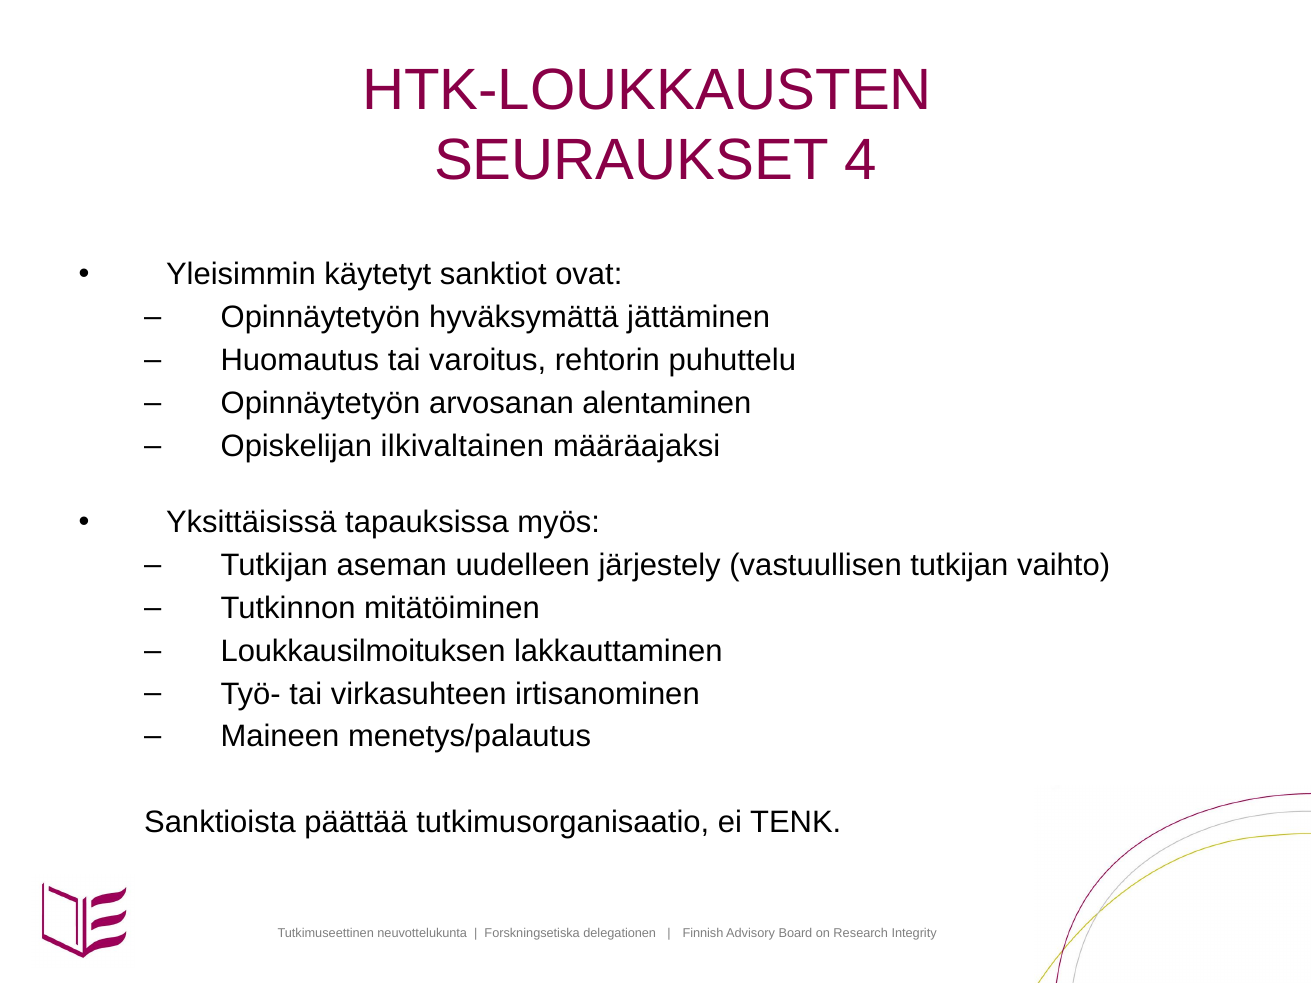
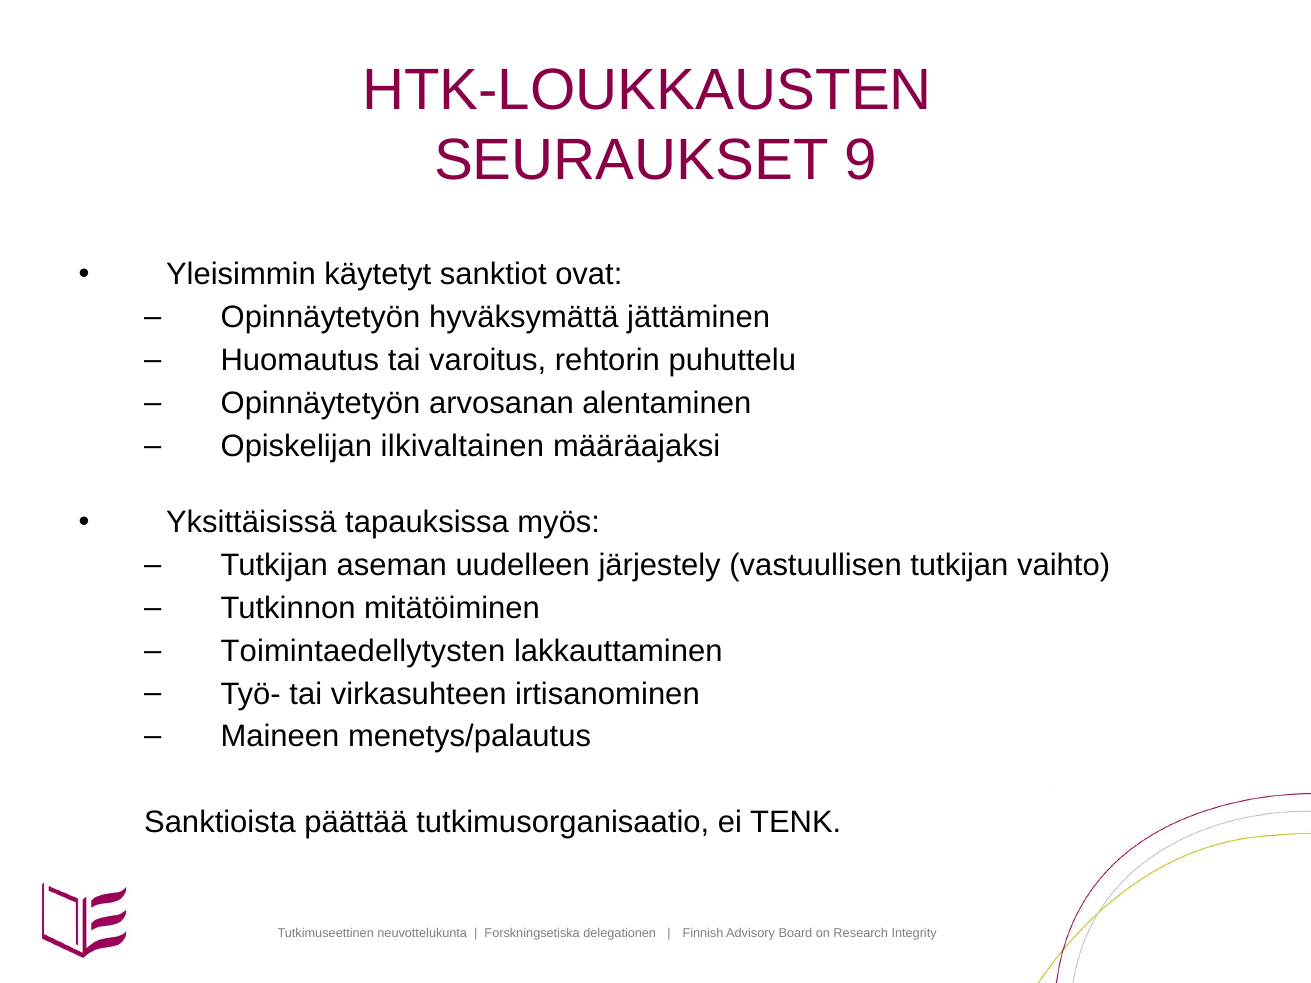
4: 4 -> 9 (860, 160)
Loukkausilmoituksen: Loukkausilmoituksen -> Toimintaedellytysten (363, 651)
